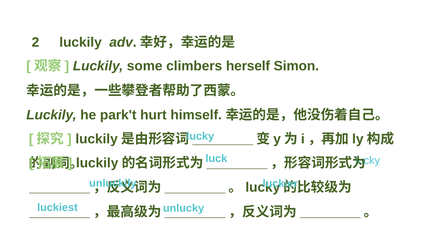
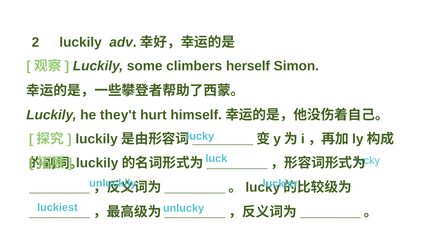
park't: park't -> they't (118, 115)
